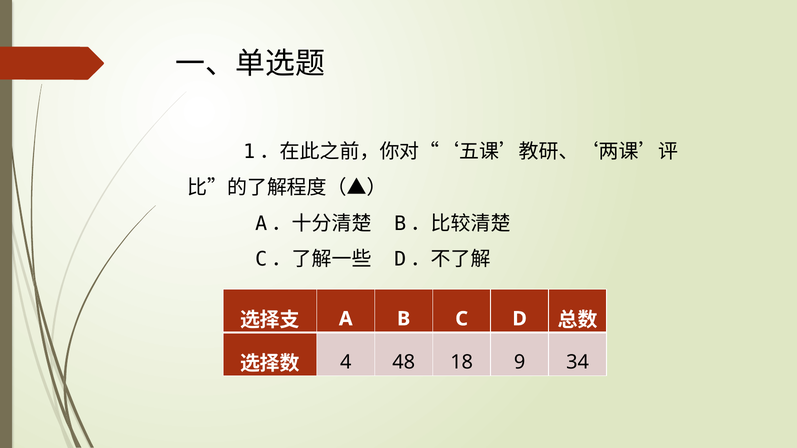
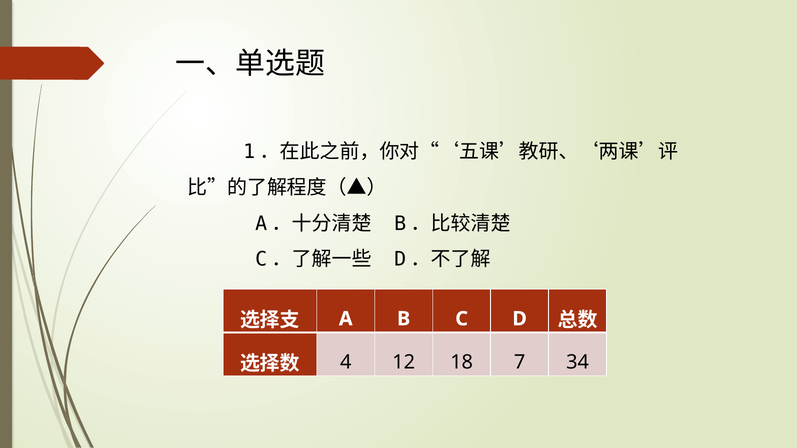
48: 48 -> 12 (404, 362)
9: 9 -> 7 (520, 362)
